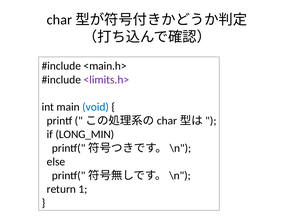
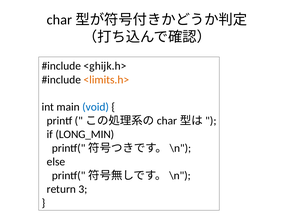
<main.h>: <main.h> -> <ghijk.h> (105, 66)
<limits.h> colour: purple -> orange (106, 80)
1: 1 -> 3 (83, 190)
